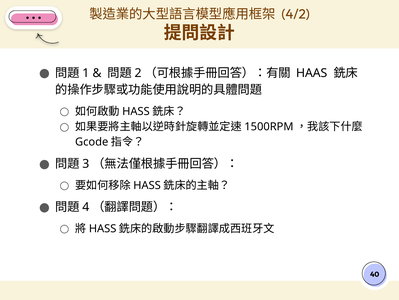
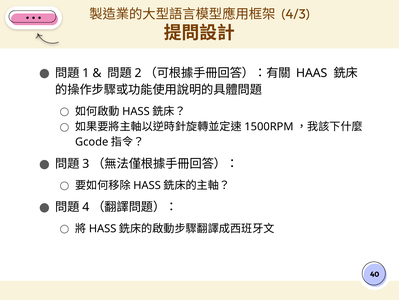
4/2: 4/2 -> 4/3 (296, 14)
